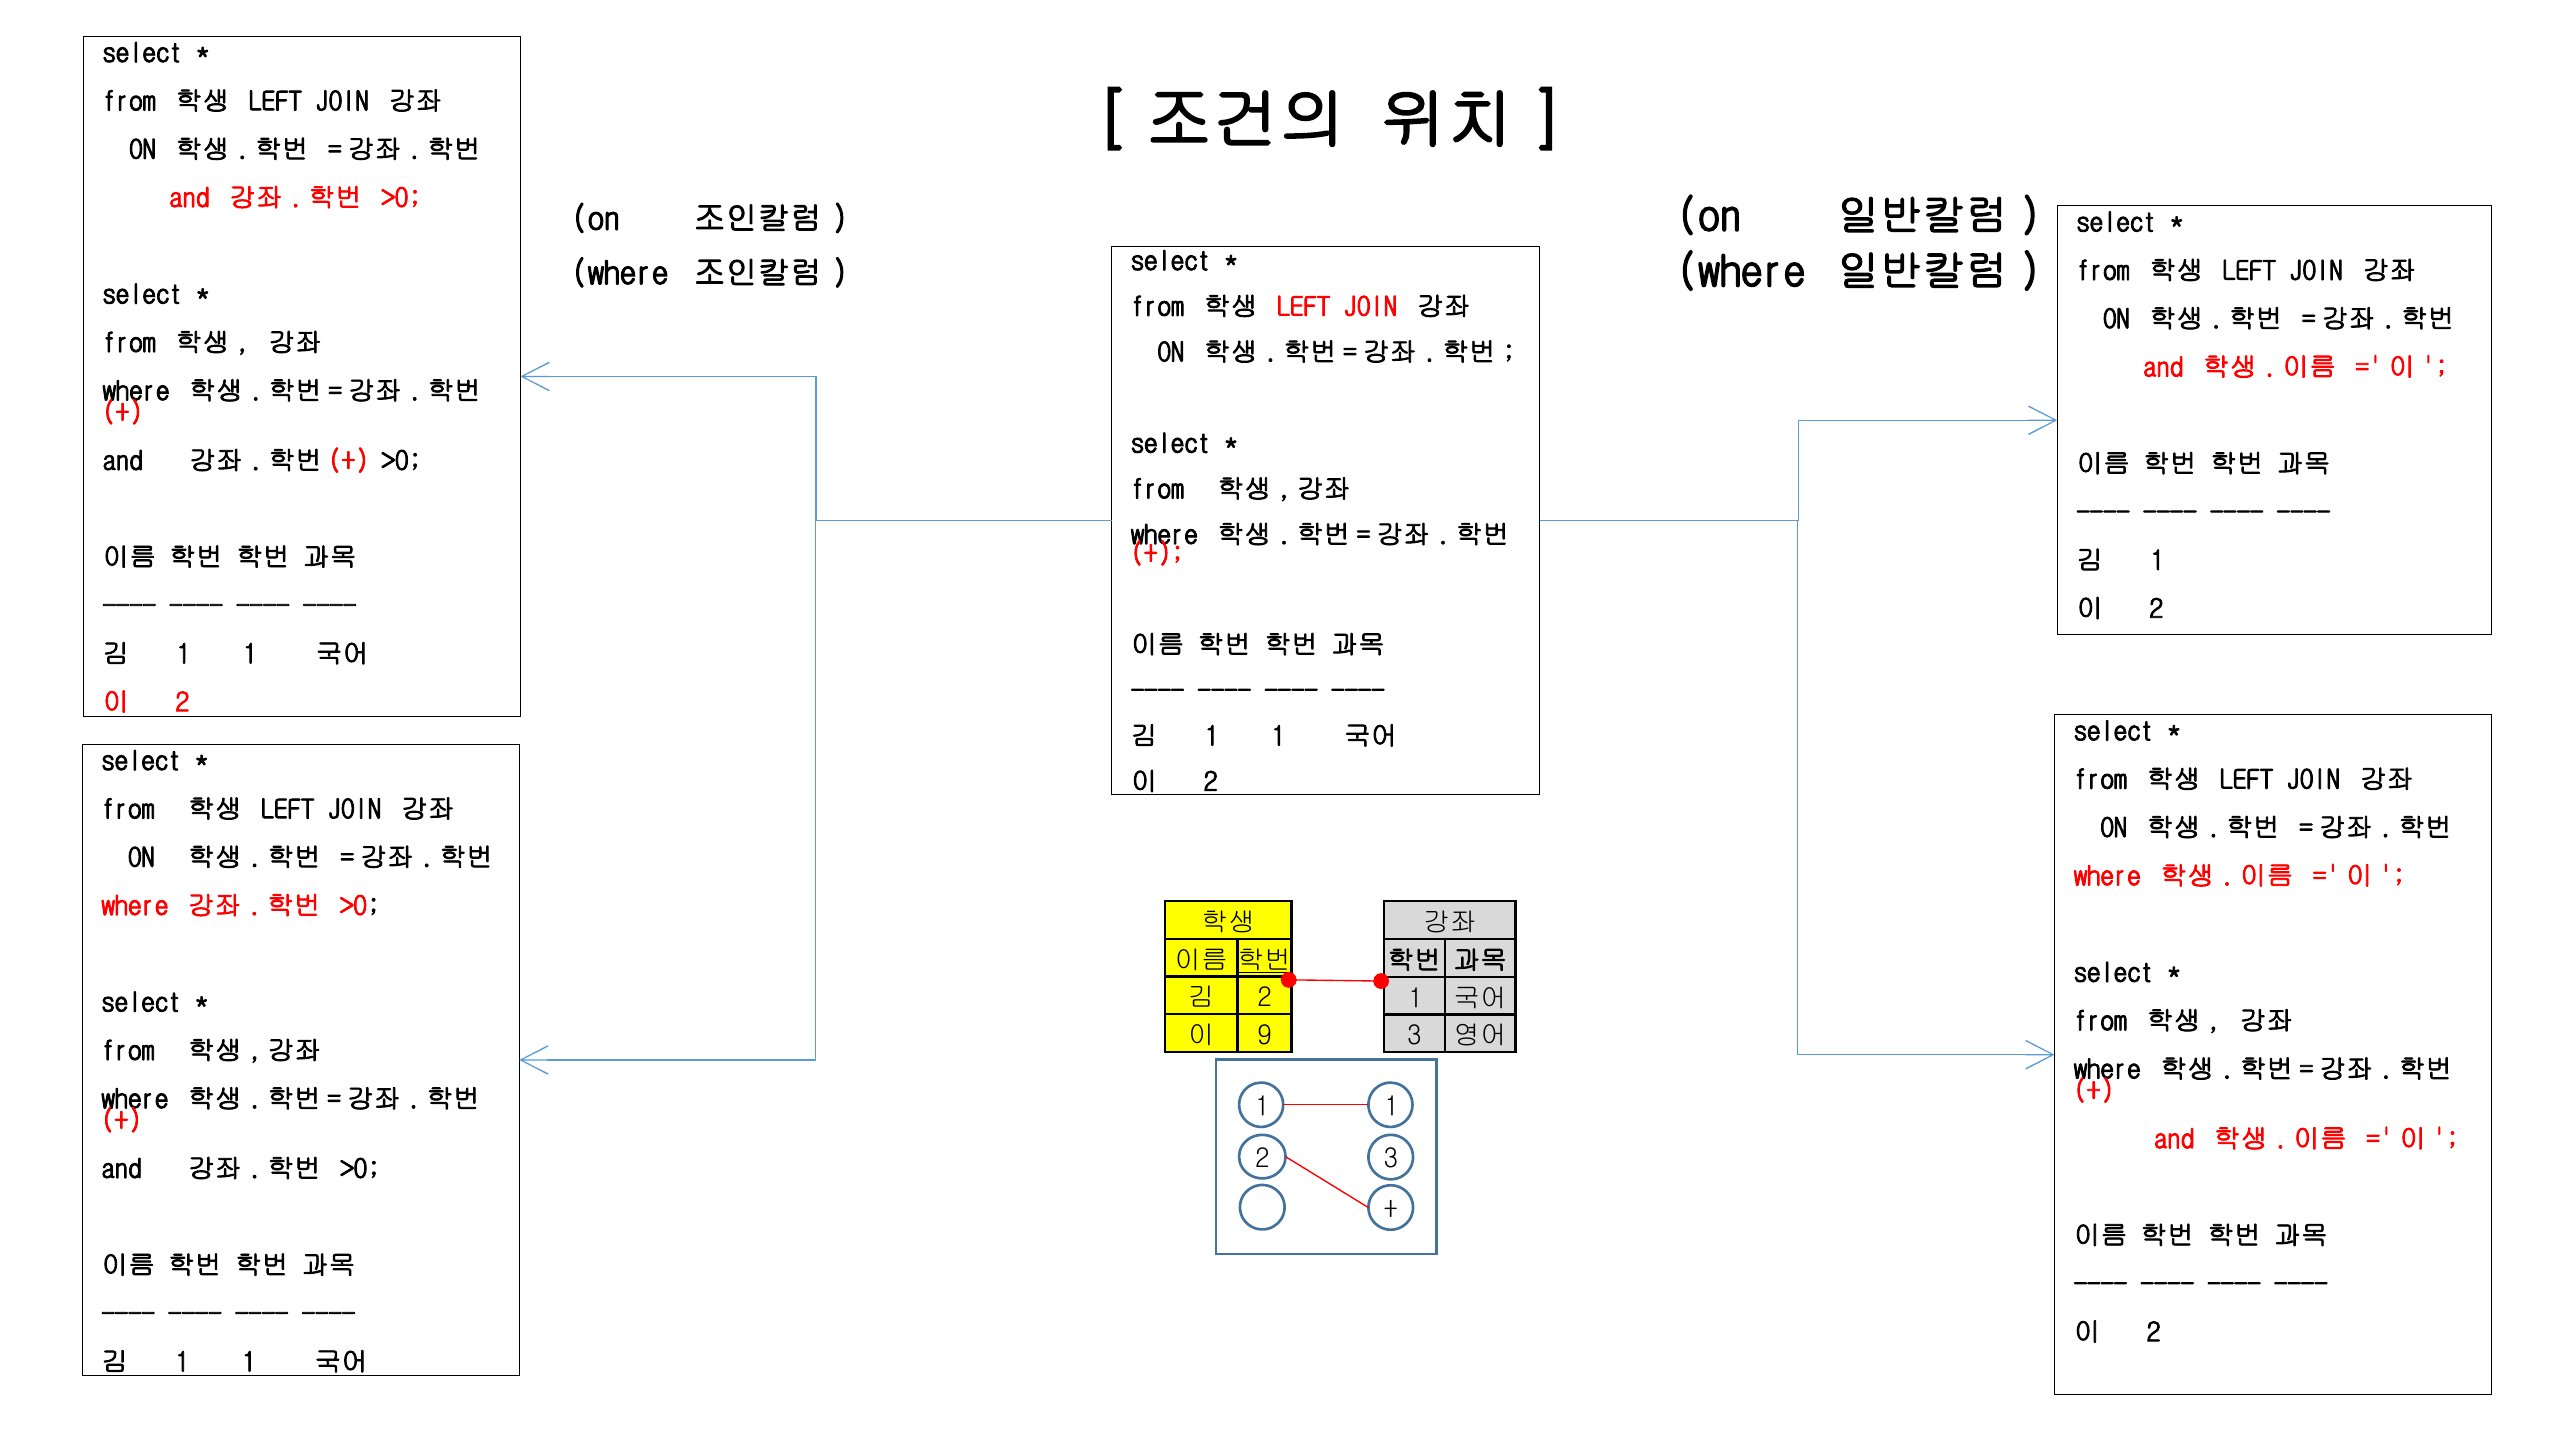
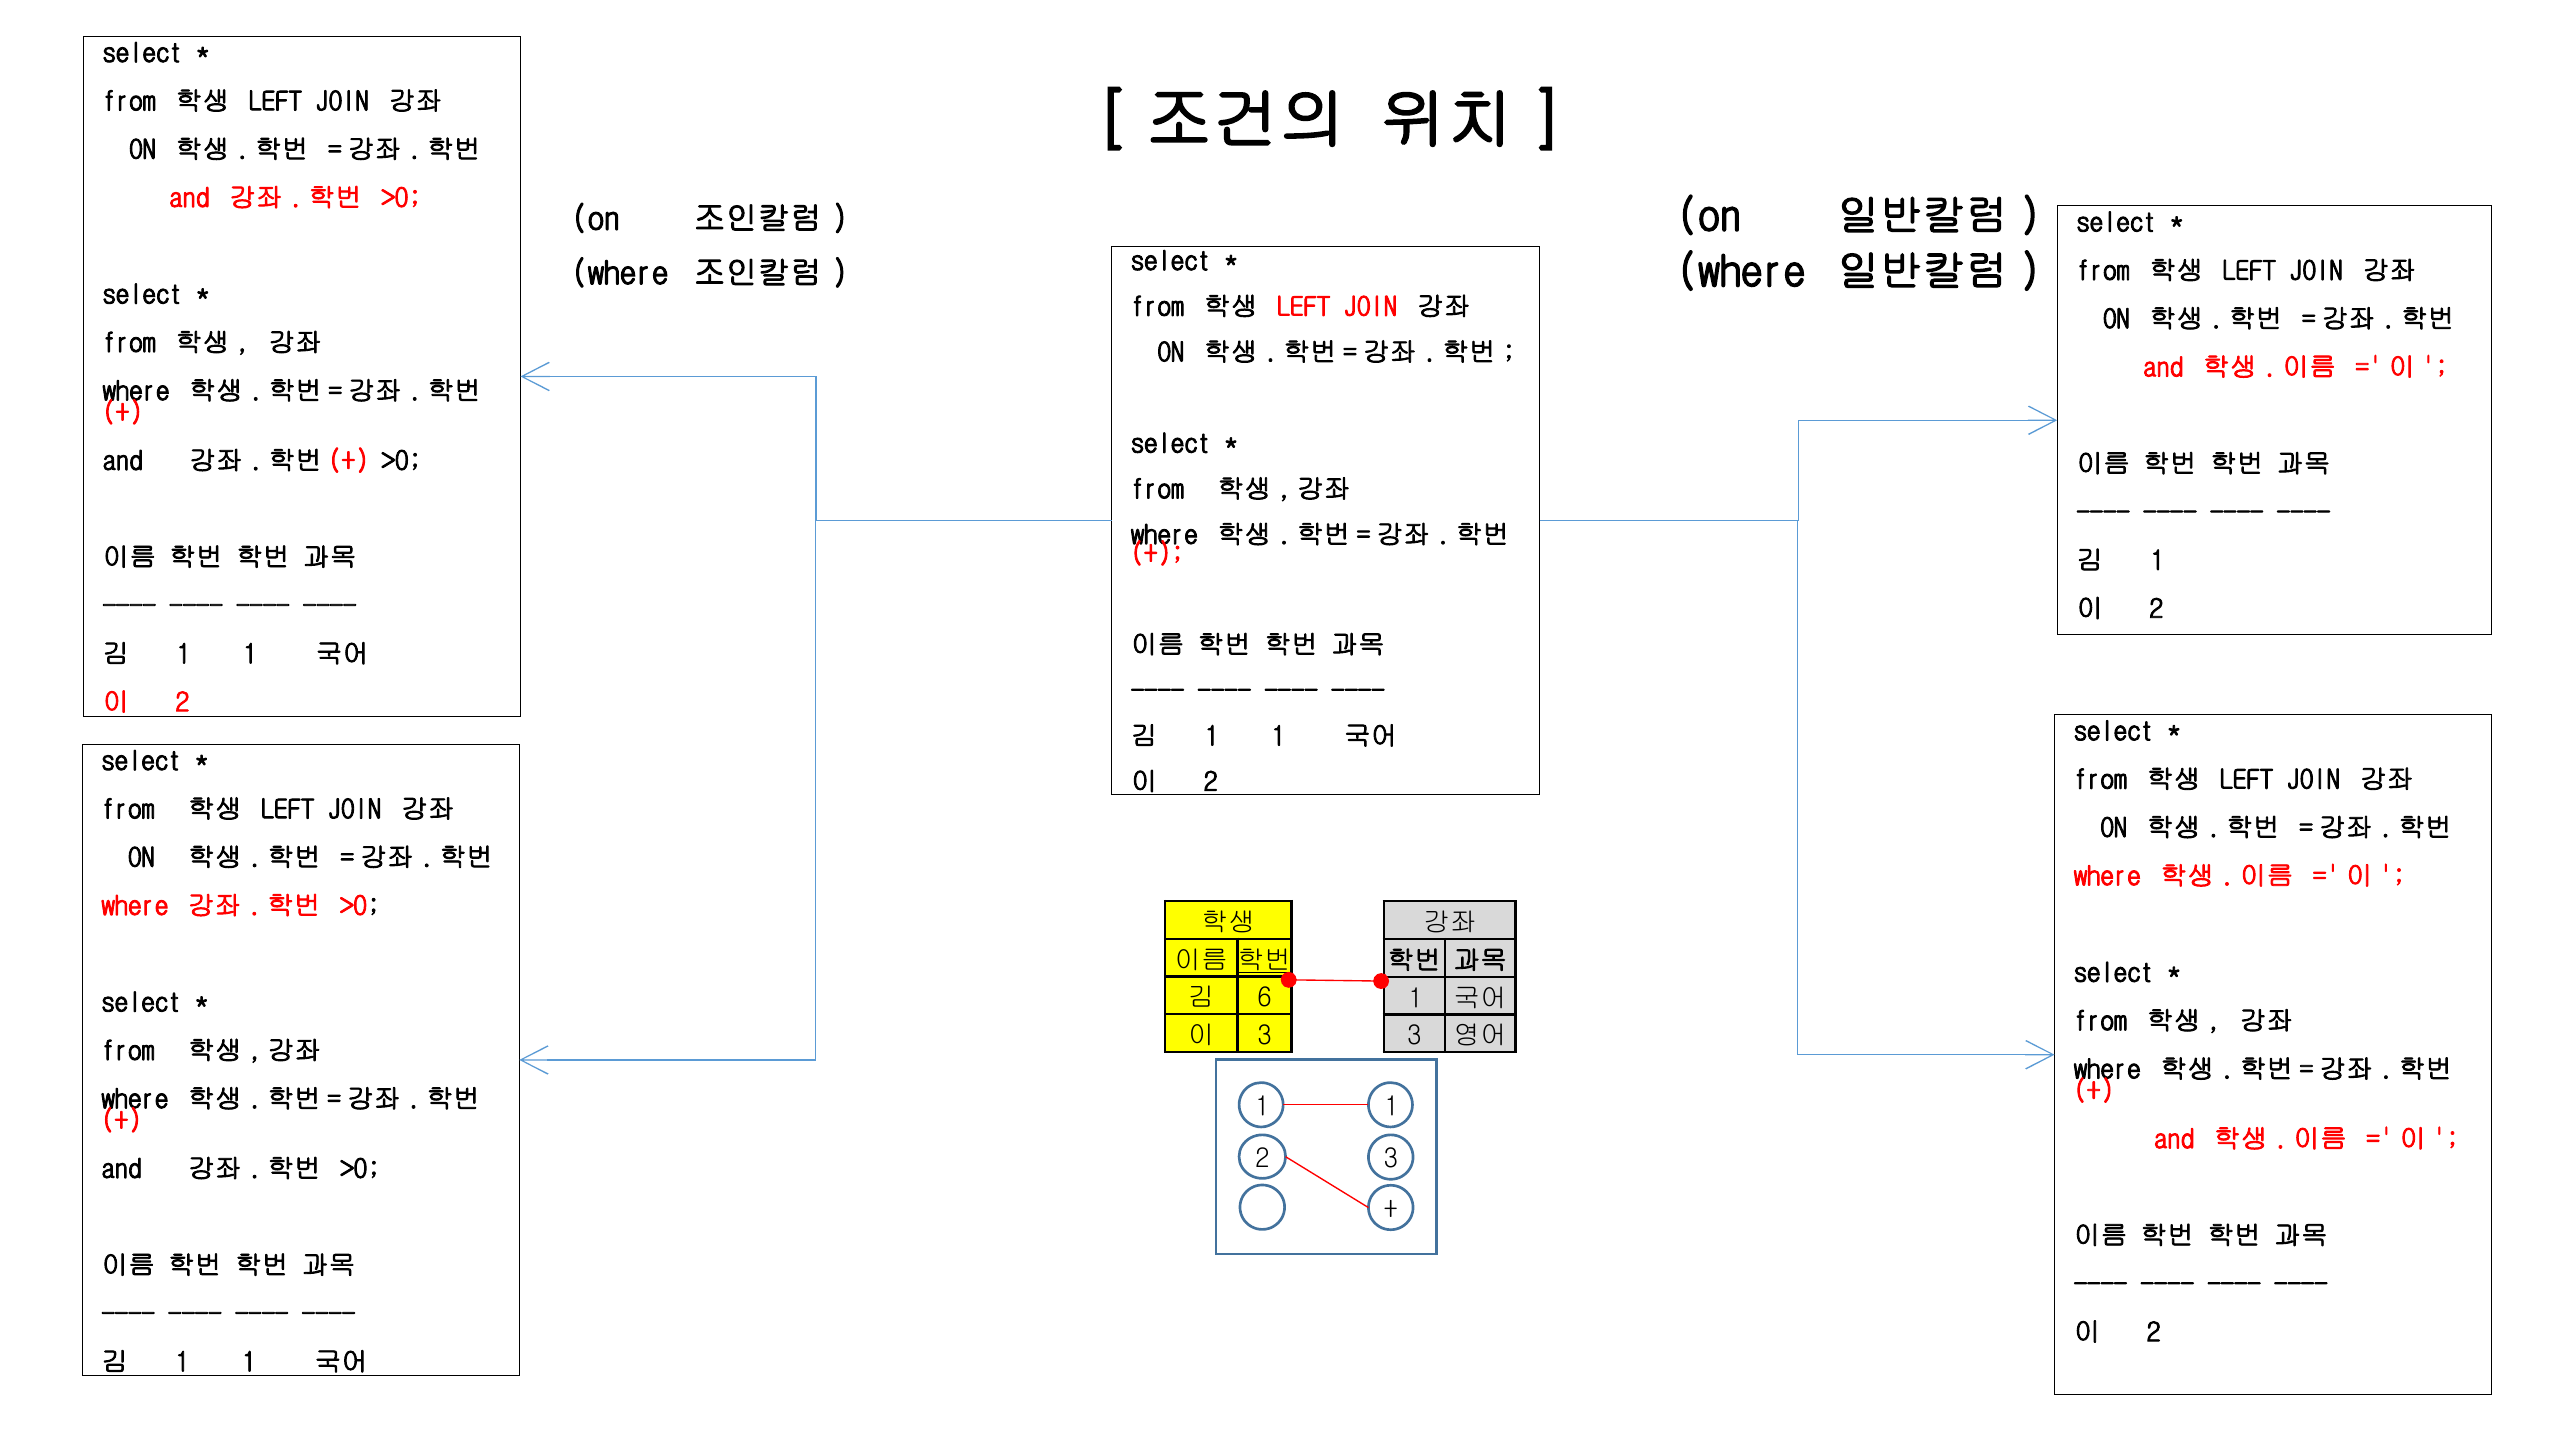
2: 2 -> 6 (1265, 998)
9: 9 -> 3 (1265, 1036)
